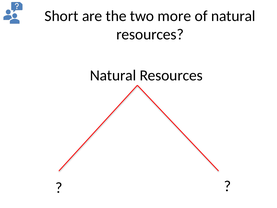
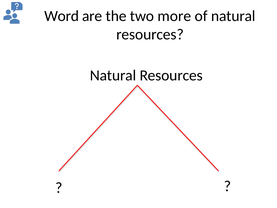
Short: Short -> Word (62, 16)
